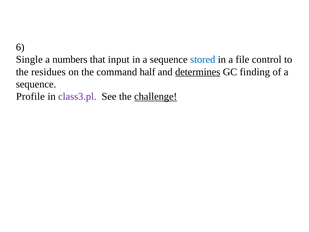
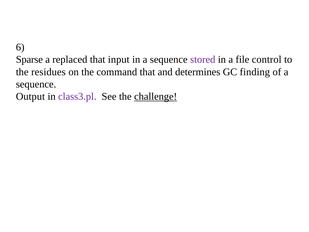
Single: Single -> Sparse (29, 59)
numbers: numbers -> replaced (70, 59)
stored colour: blue -> purple (203, 59)
command half: half -> that (147, 72)
determines underline: present -> none (198, 72)
Profile: Profile -> Output (30, 96)
